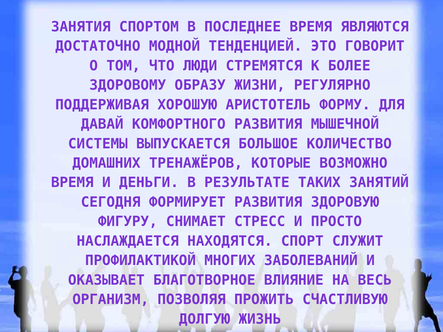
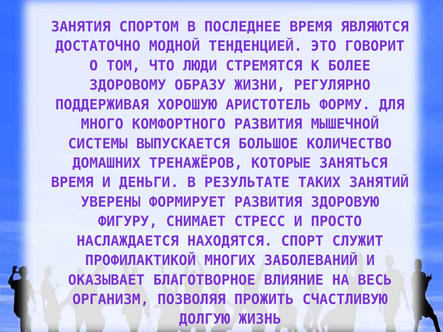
ДАВАЙ: ДАВАЙ -> МНОГО (102, 124)
ВОЗМОЖНО: ВОЗМОЖНО -> ЗАНЯТЬСЯ (353, 163)
СЕГОДНЯ: СЕГОДНЯ -> УВЕРЕНЫ (111, 202)
